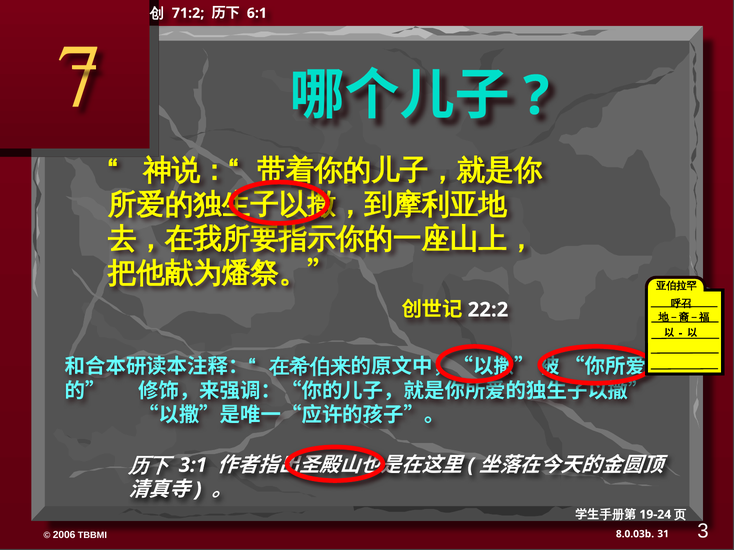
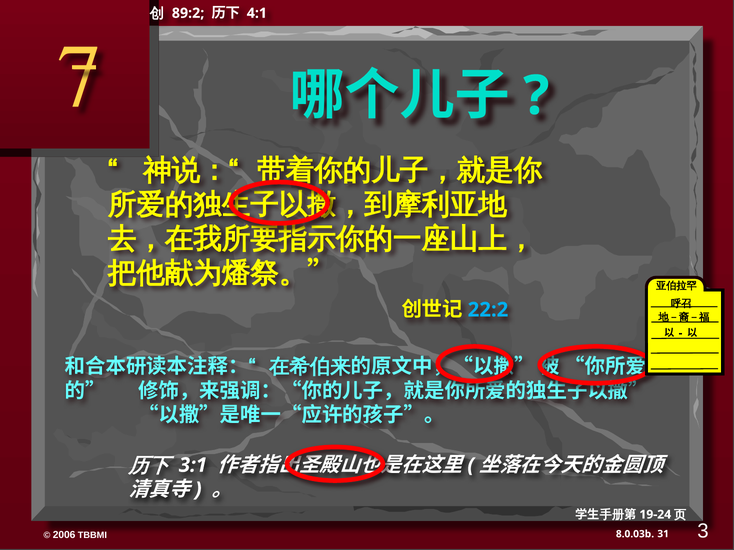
71:2: 71:2 -> 89:2 (188, 13)
6:1: 6:1 -> 4:1 (257, 13)
22:2 colour: white -> light blue (488, 310)
